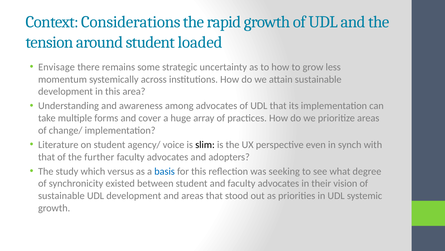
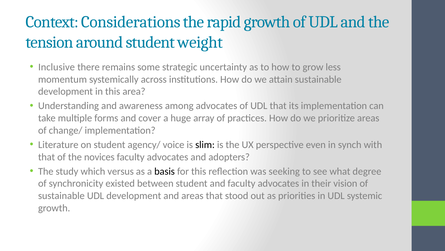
loaded: loaded -> weight (200, 42)
Envisage: Envisage -> Inclusive (57, 67)
further: further -> novices (99, 157)
basis colour: blue -> black (165, 171)
